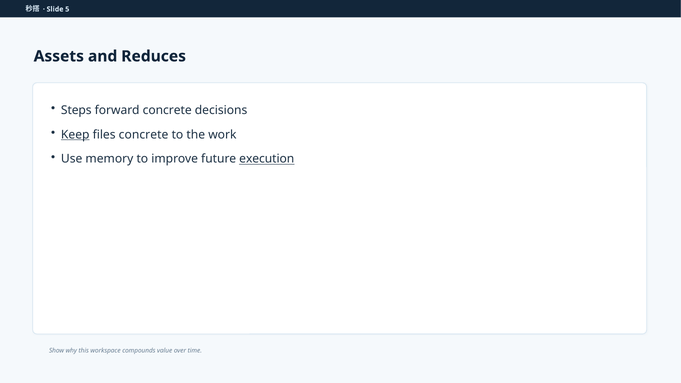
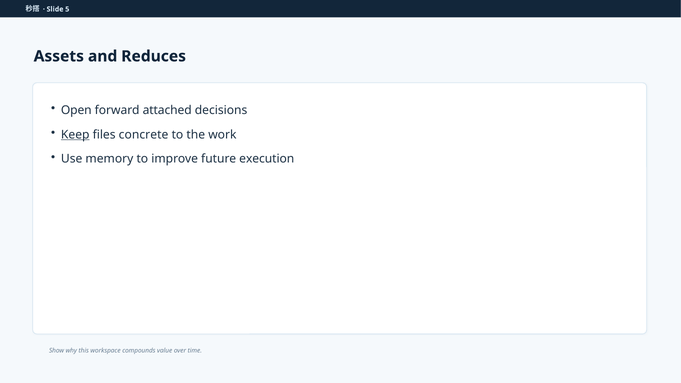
Steps: Steps -> Open (76, 110)
forward concrete: concrete -> attached (167, 110)
execution underline: present -> none (267, 159)
